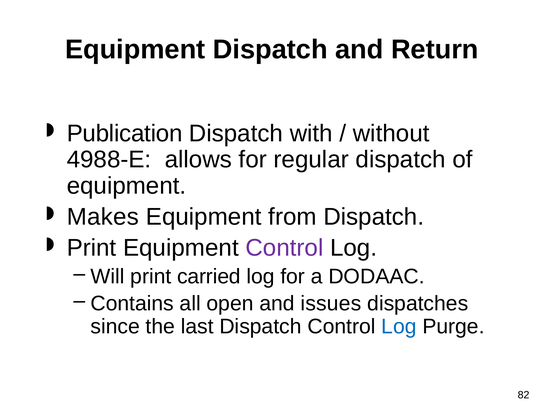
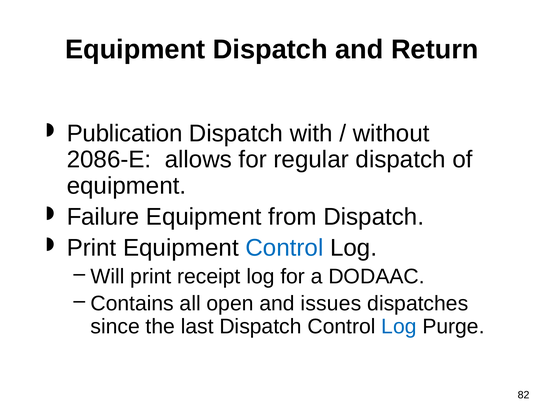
4988-E: 4988-E -> 2086-E (109, 160)
Makes: Makes -> Failure (103, 217)
Control colour: purple -> blue (284, 248)
carried: carried -> receipt (209, 276)
